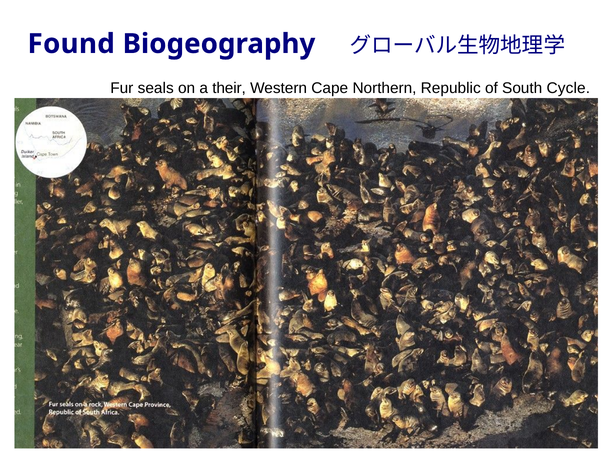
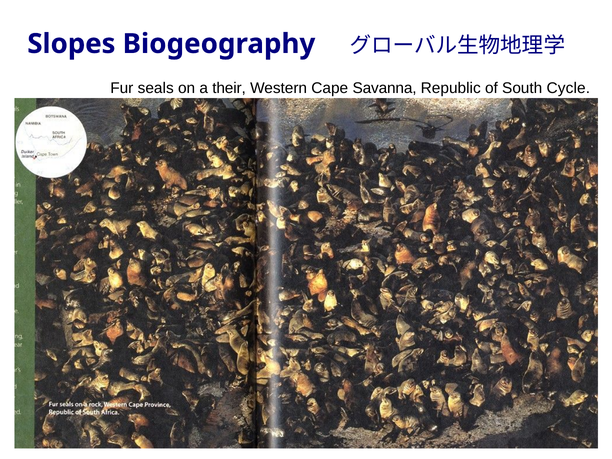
Found: Found -> Slopes (71, 44)
Northern: Northern -> Savanna (385, 88)
